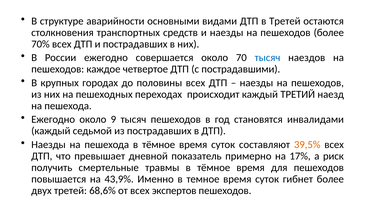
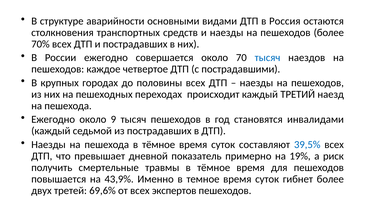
в Третей: Третей -> Россия (285, 21)
39,5% colour: orange -> blue (307, 145)
17%: 17% -> 19% (300, 156)
68,6%: 68,6% -> 69,6% (102, 191)
